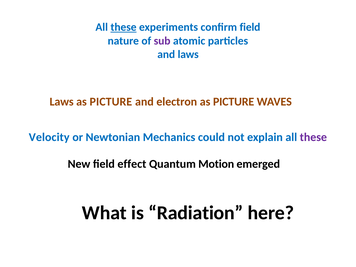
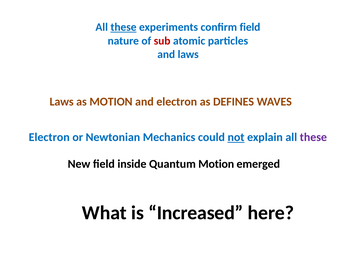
sub colour: purple -> red (162, 41)
PICTURE: PICTURE -> MOTION (111, 102)
electron as PICTURE: PICTURE -> DEFINES (234, 102)
Velocity: Velocity -> Electron (49, 137)
not underline: none -> present (236, 137)
effect: effect -> inside (132, 164)
Radiation: Radiation -> Increased (196, 213)
